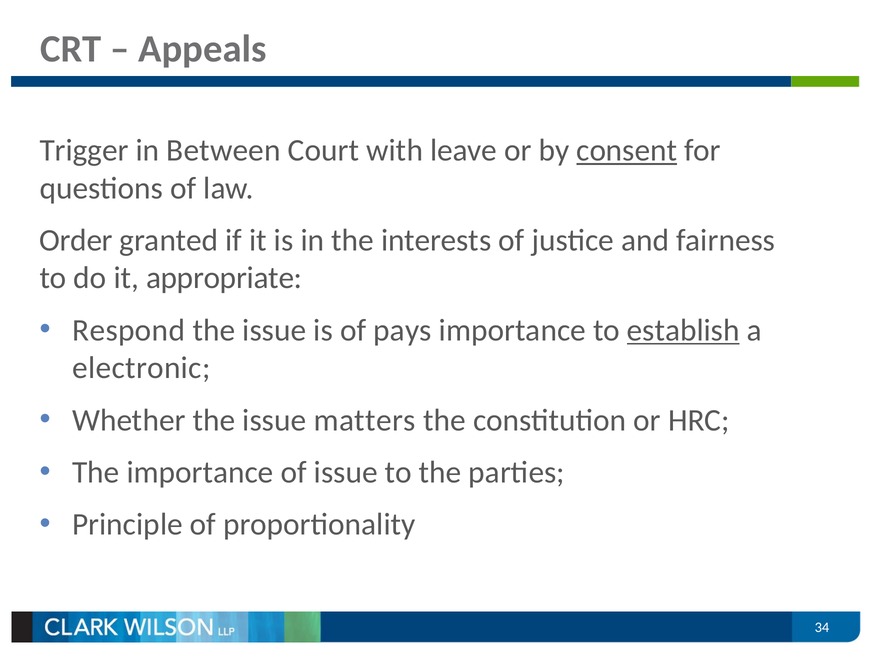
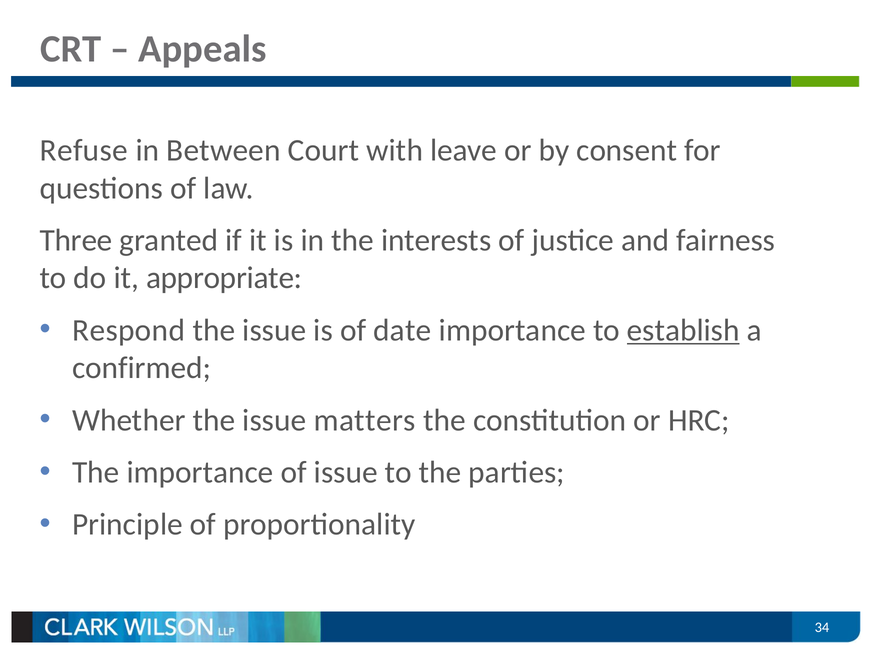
Trigger: Trigger -> Refuse (84, 150)
consent underline: present -> none (627, 150)
Order: Order -> Three (76, 240)
pays: pays -> date (402, 330)
electronic: electronic -> confirmed (142, 368)
